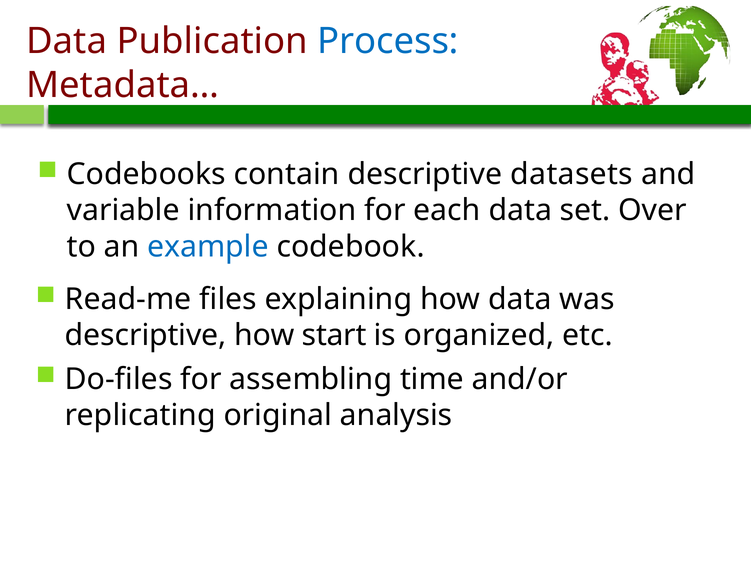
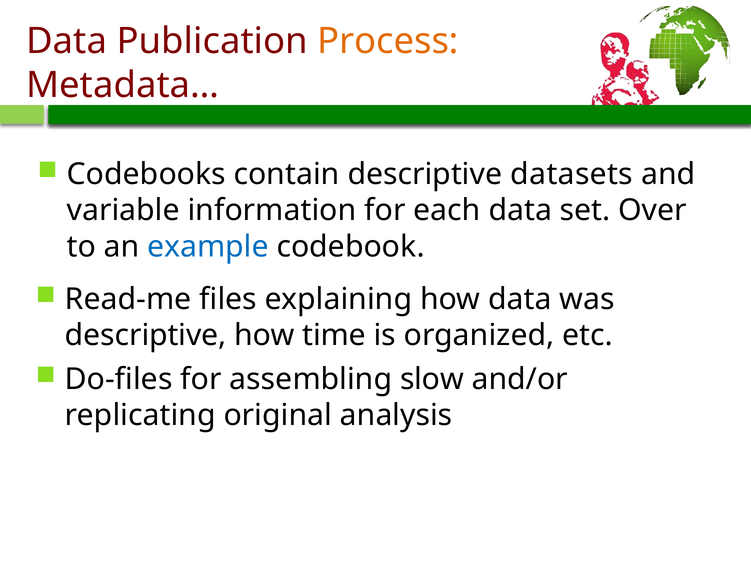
Process colour: blue -> orange (388, 41)
start: start -> time (334, 336)
time: time -> slow (432, 379)
